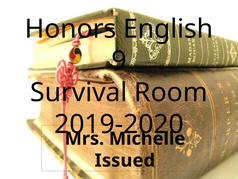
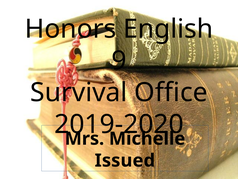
Room: Room -> Office (171, 92)
